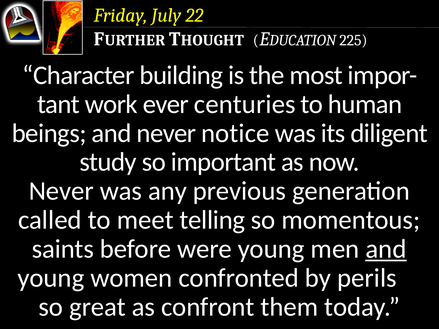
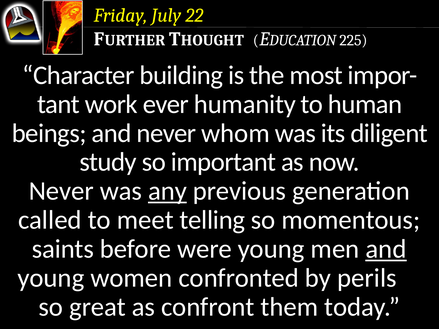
centuries: centuries -> humanity (245, 104)
notice: notice -> whom (235, 133)
any underline: none -> present (167, 191)
